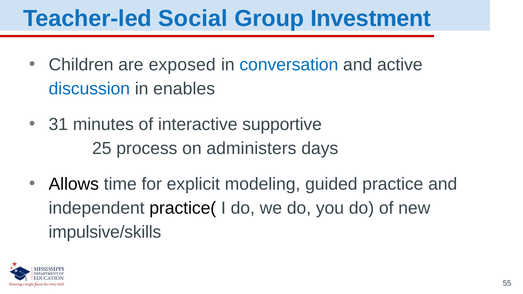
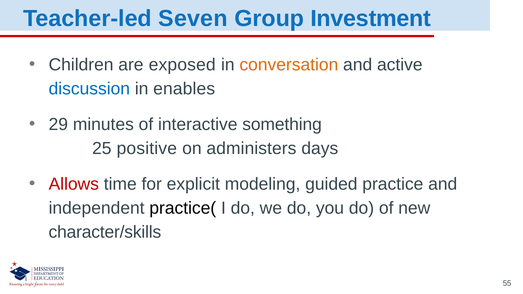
Social: Social -> Seven (193, 18)
conversation colour: blue -> orange (289, 65)
31: 31 -> 29 (58, 125)
supportive: supportive -> something (282, 125)
process: process -> positive (147, 149)
Allows colour: black -> red (74, 184)
impulsive/skills: impulsive/skills -> character/skills (105, 232)
